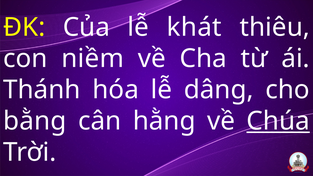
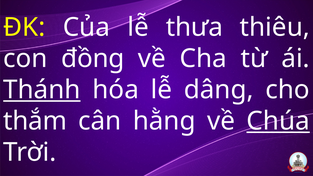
khát: khát -> thưa (194, 27)
niềm: niềm -> đồng (93, 59)
Thánh underline: none -> present (42, 90)
bằng: bằng -> thắm (35, 121)
